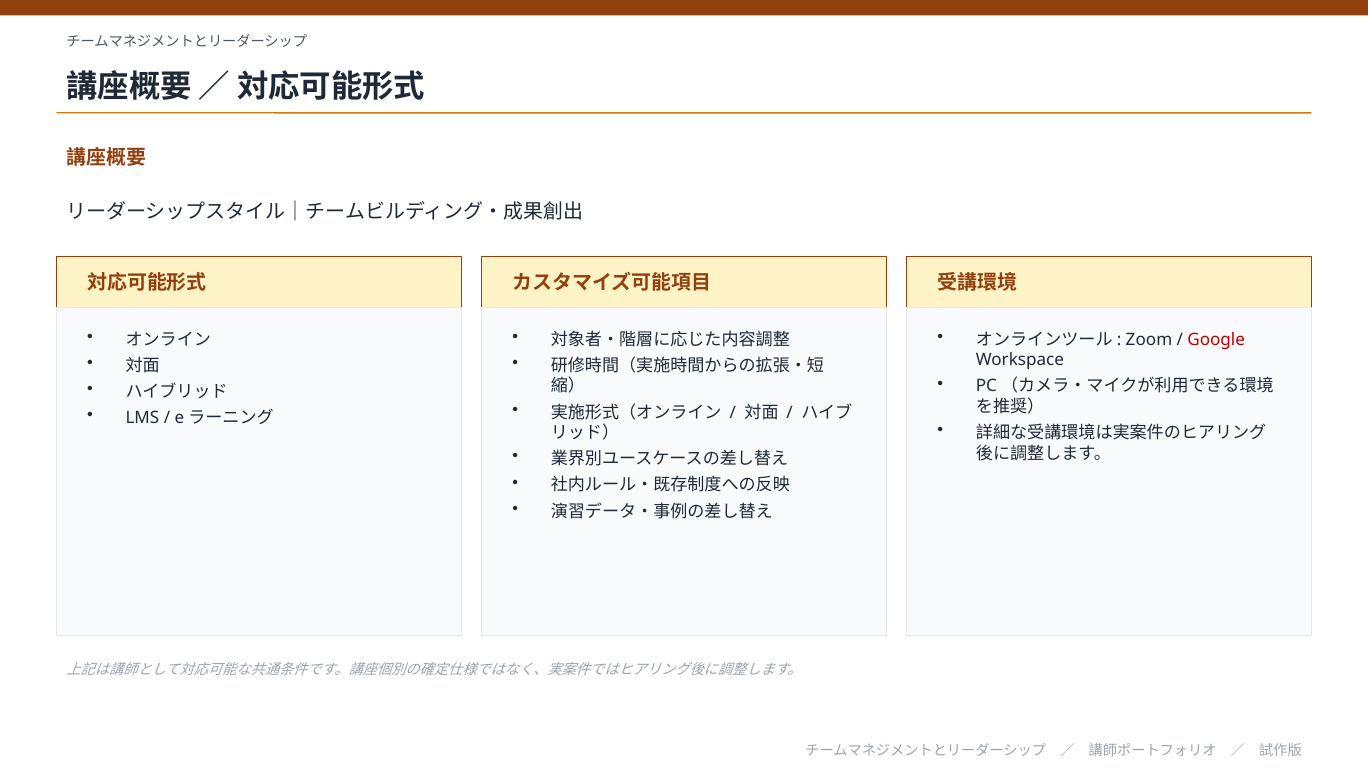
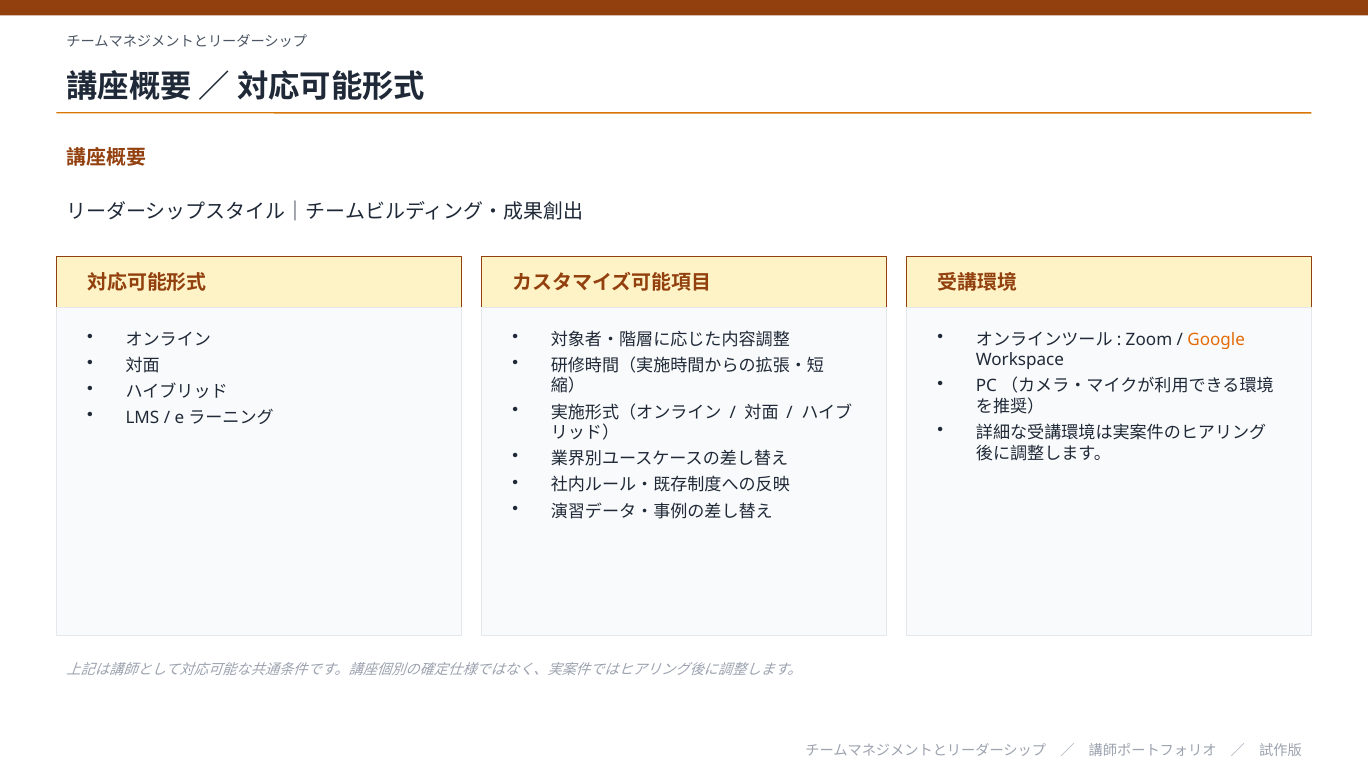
Google colour: red -> orange (1216, 340)
